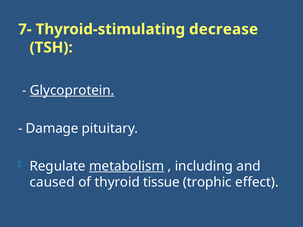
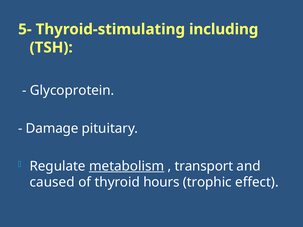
7-: 7- -> 5- (25, 29)
decrease: decrease -> including (224, 29)
Glycoprotein underline: present -> none (72, 90)
including: including -> transport (204, 166)
tissue: tissue -> hours (161, 182)
